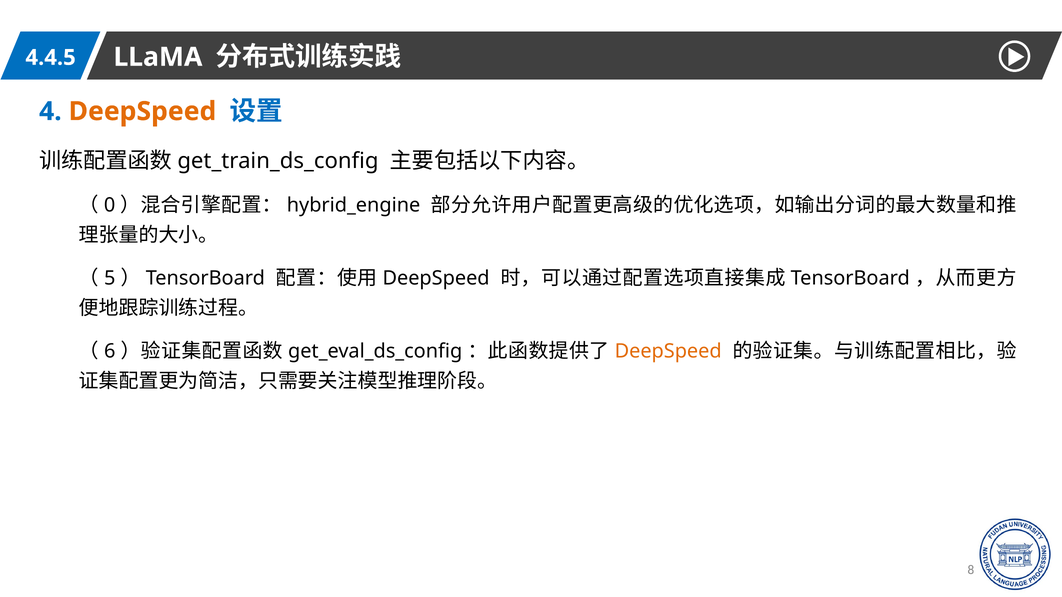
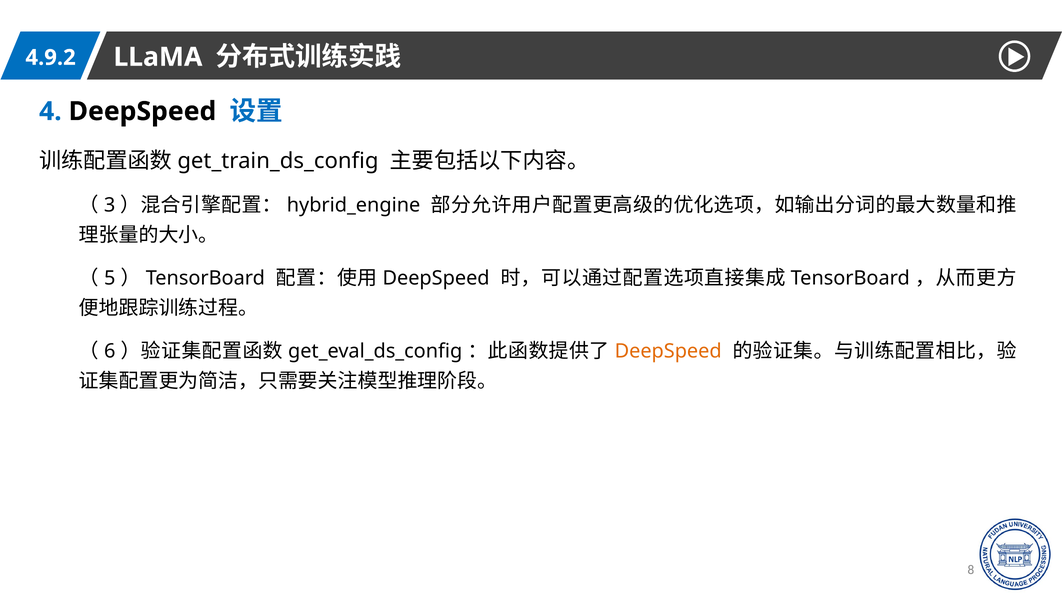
4.4.5: 4.4.5 -> 4.9.2 (51, 58)
DeepSpeed colour: orange -> black (142, 111)
0: 0 -> 3 (110, 205)
